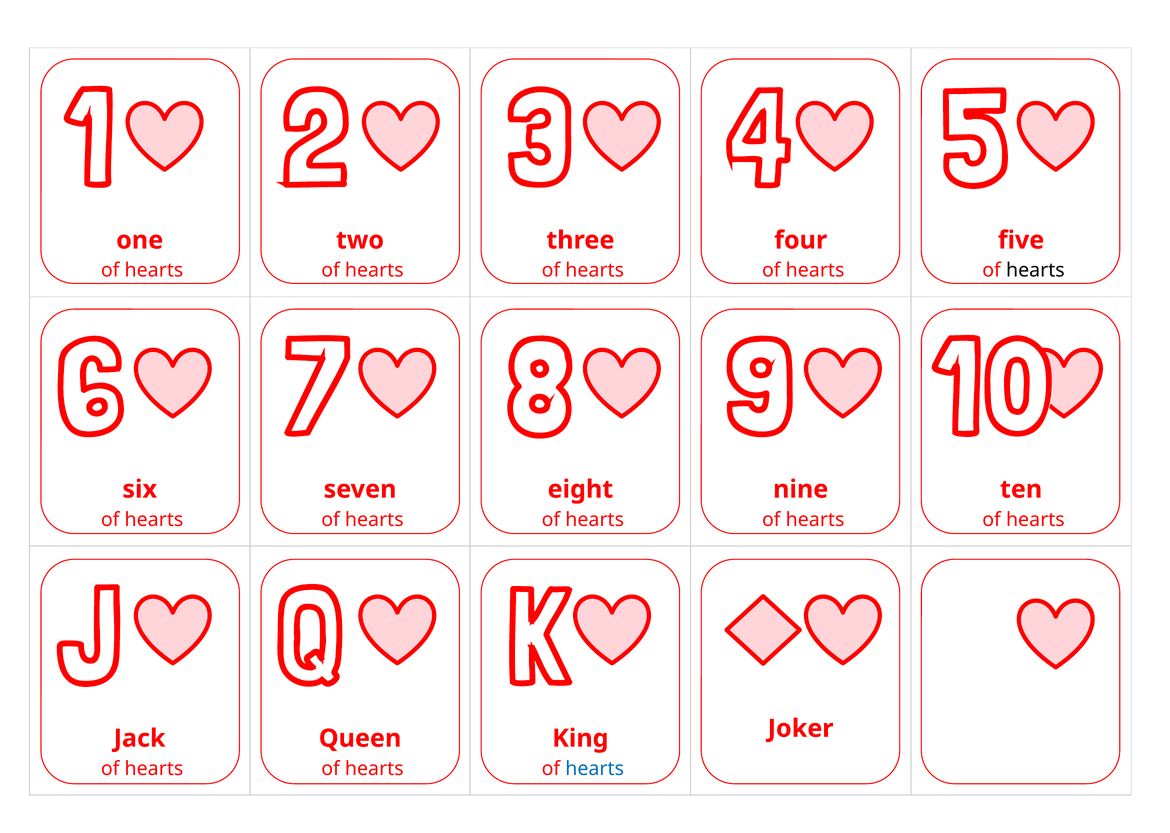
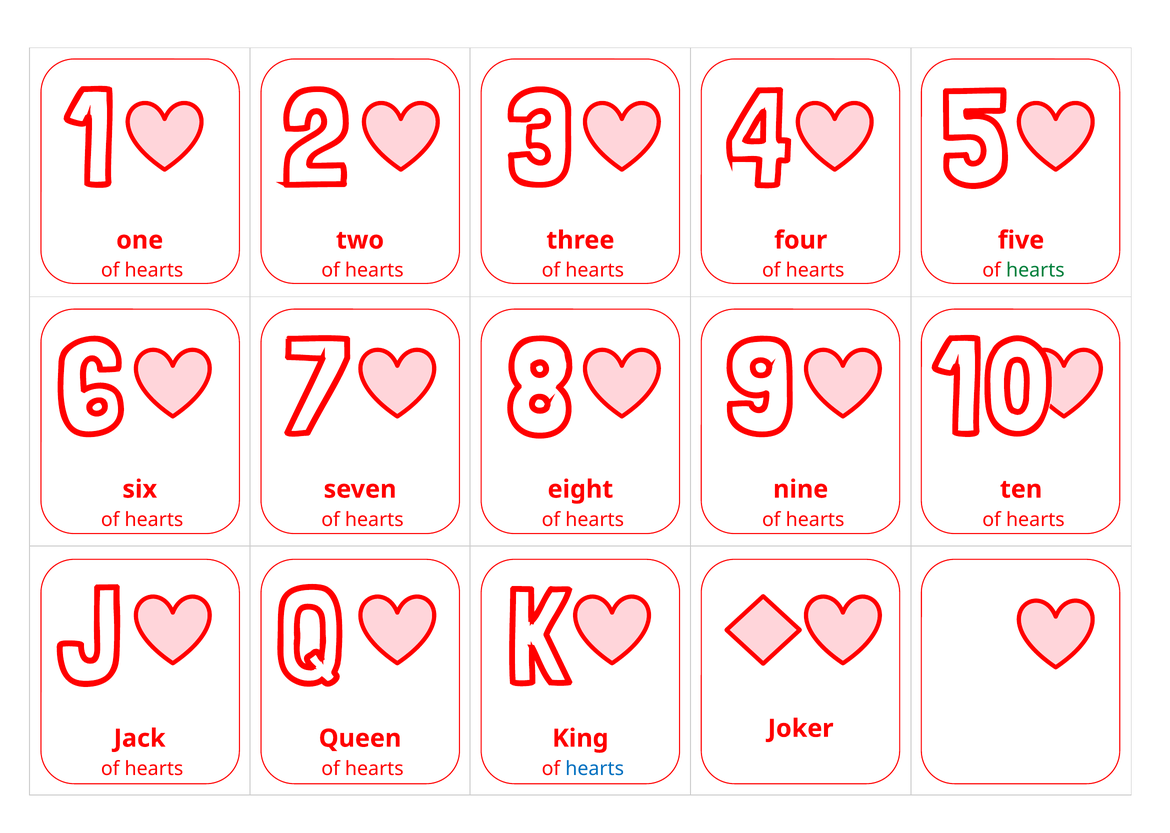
hearts colour: black -> green (1035, 270)
